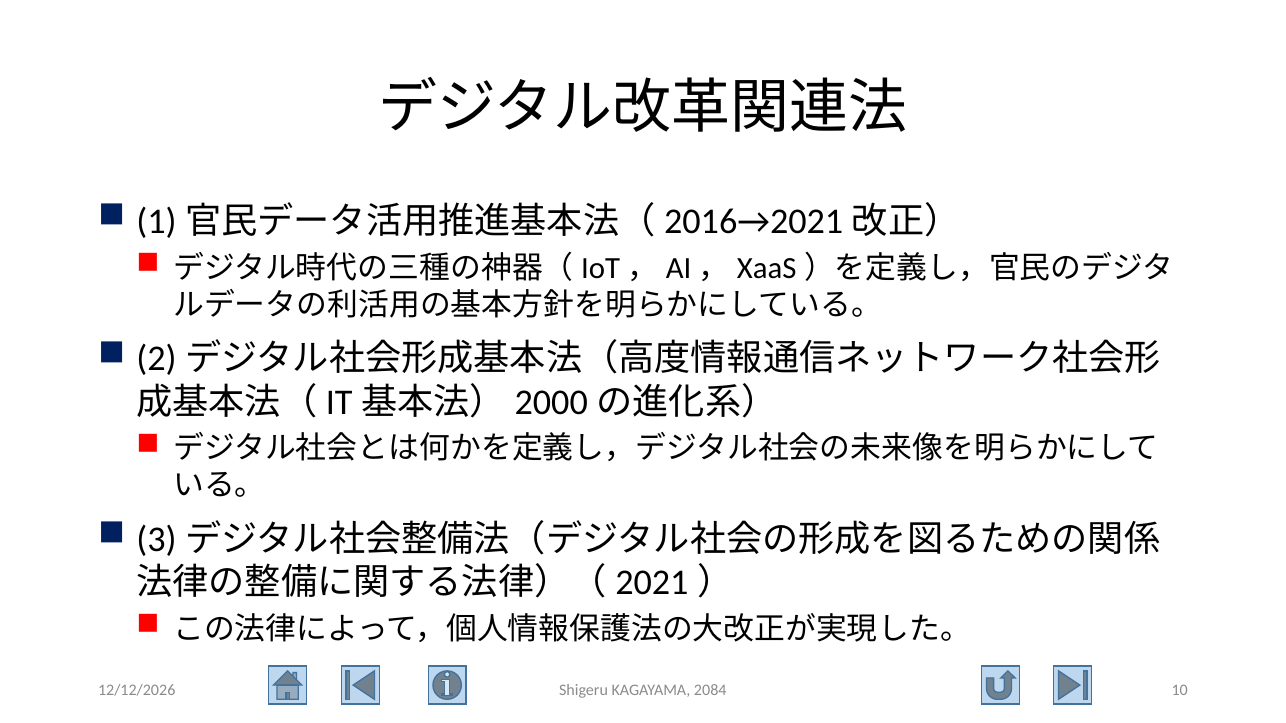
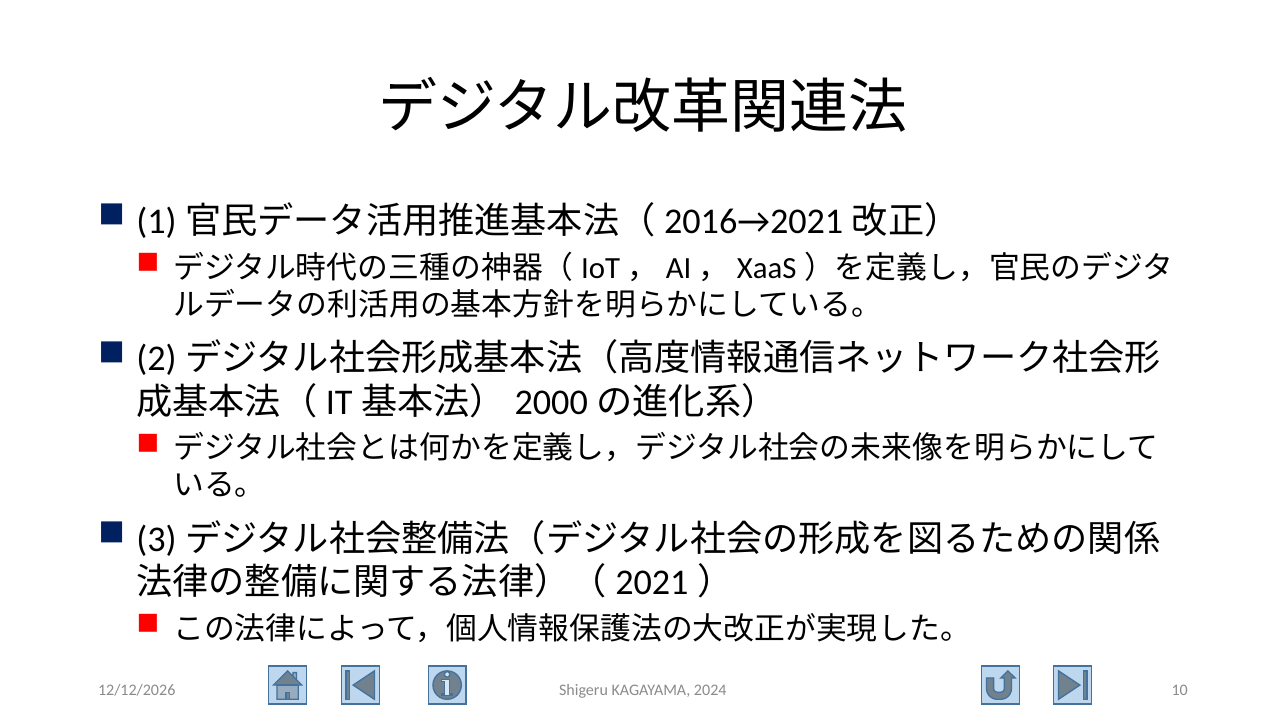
2084: 2084 -> 2024 (710, 691)
